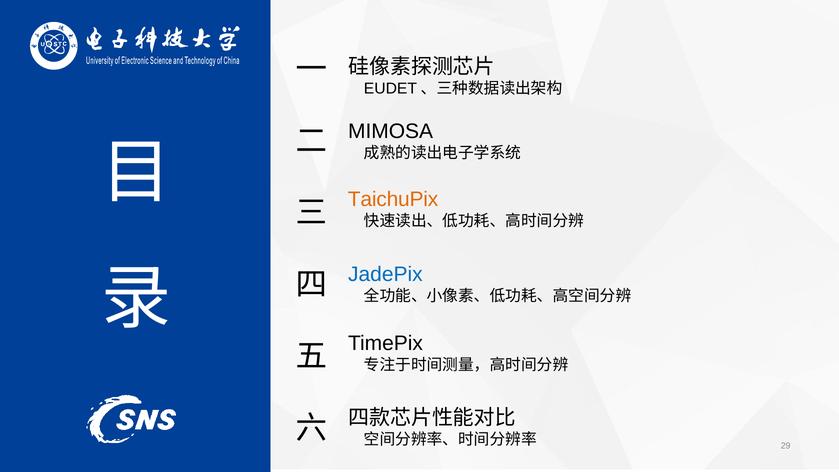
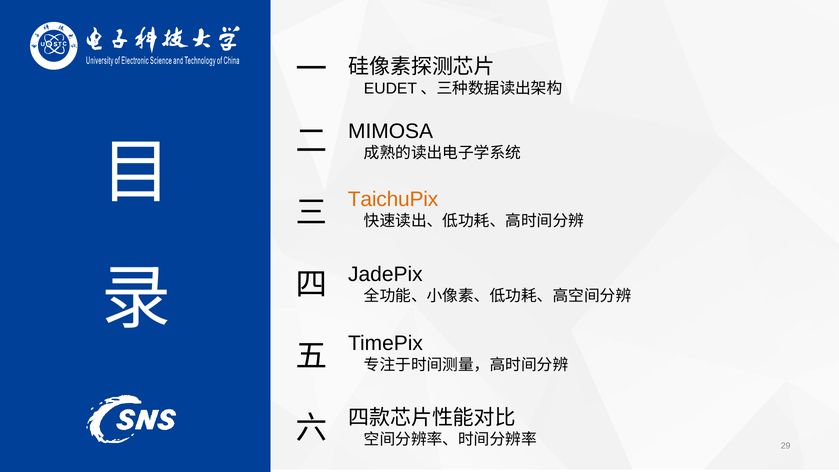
JadePix colour: blue -> black (385, 274)
